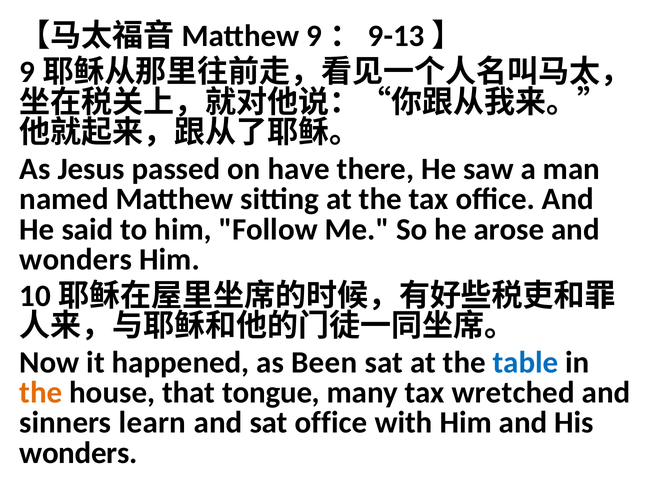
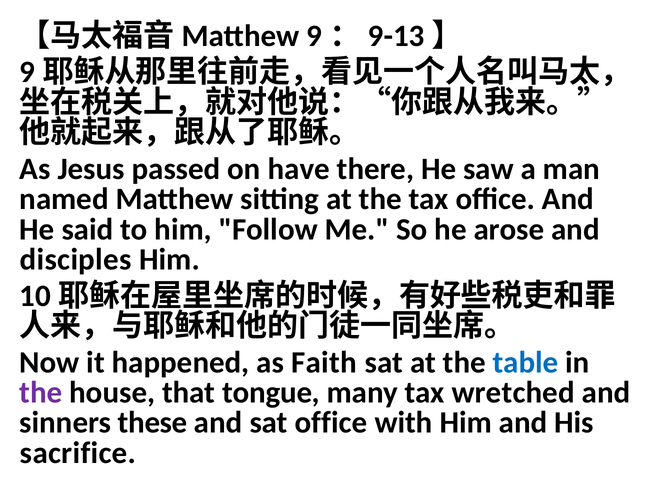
wonders: wonders -> disciples (76, 259)
Been: Been -> Faith (324, 362)
the colour: orange -> purple (41, 392)
learn: learn -> these (153, 422)
wonders: wonders -> sacrifice (78, 453)
